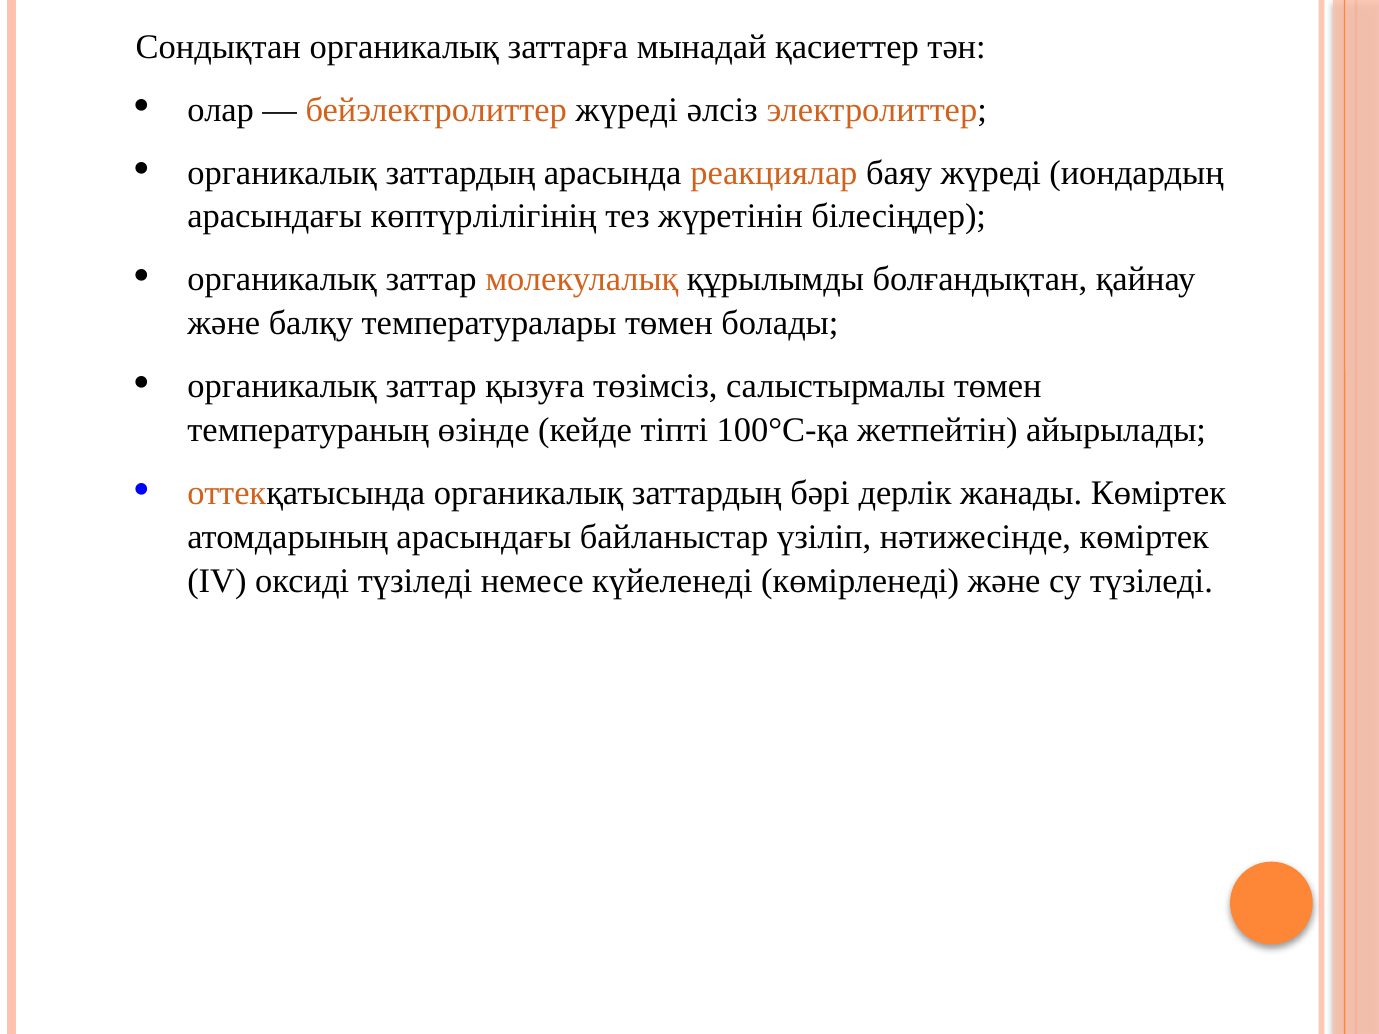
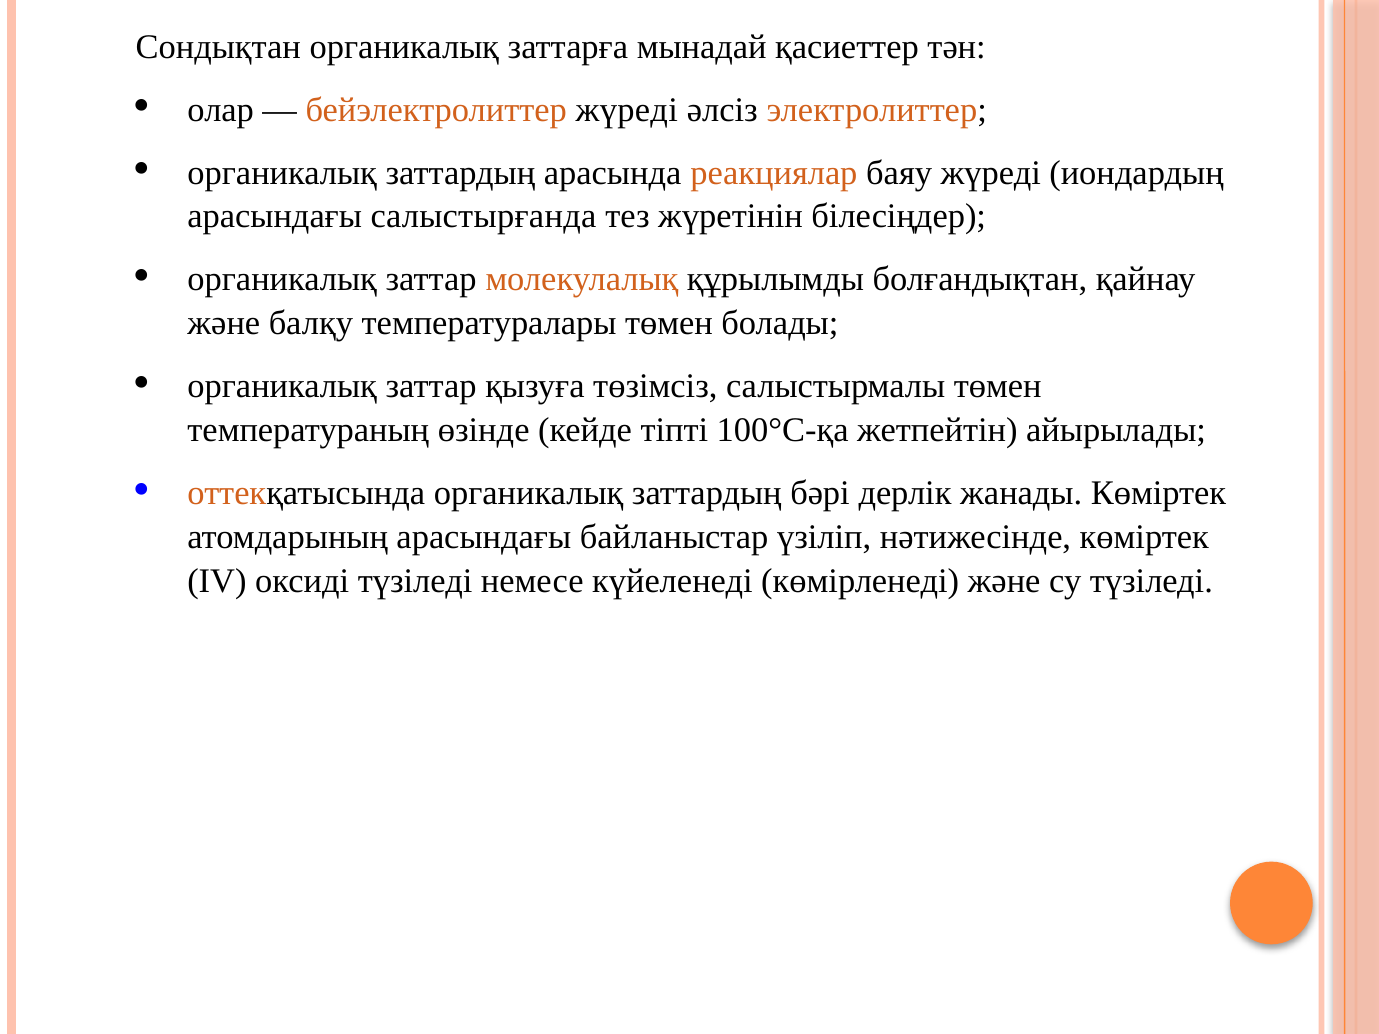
көптүрлілігінің: көптүрлілігінің -> салыстырғанда (483, 217)
